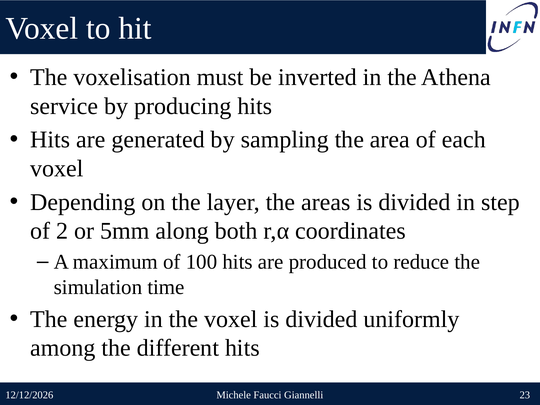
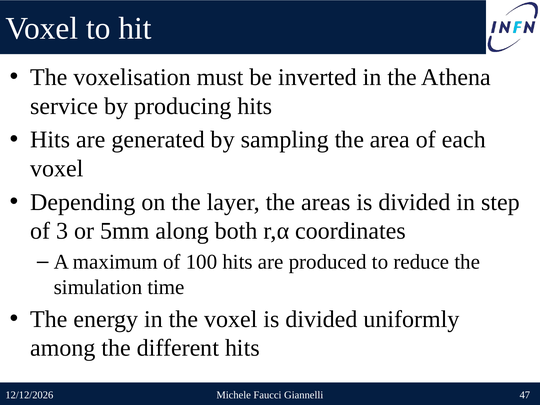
2: 2 -> 3 (62, 231)
23: 23 -> 47 (525, 395)
